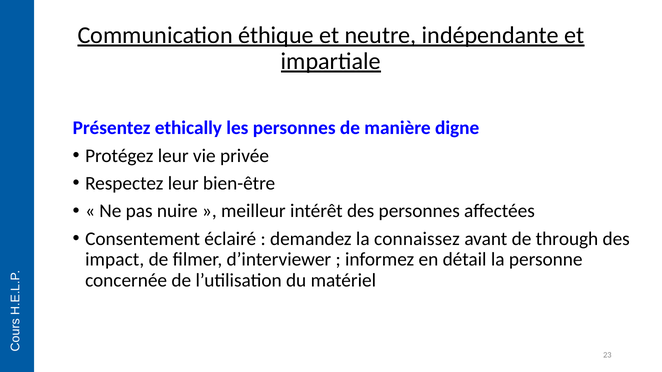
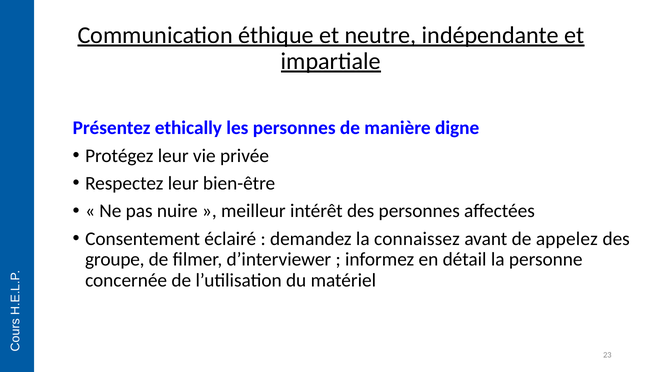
through: through -> appelez (567, 239)
impact: impact -> groupe (115, 260)
